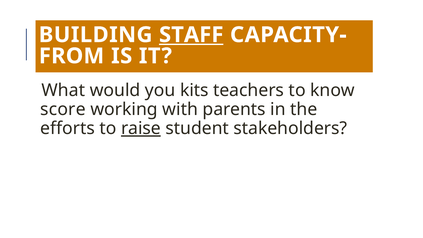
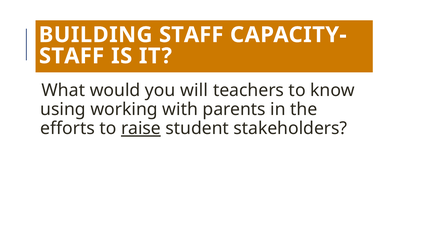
STAFF underline: present -> none (191, 35)
FROM: FROM -> STAFF (72, 56)
kits: kits -> will (194, 90)
score: score -> using (63, 109)
